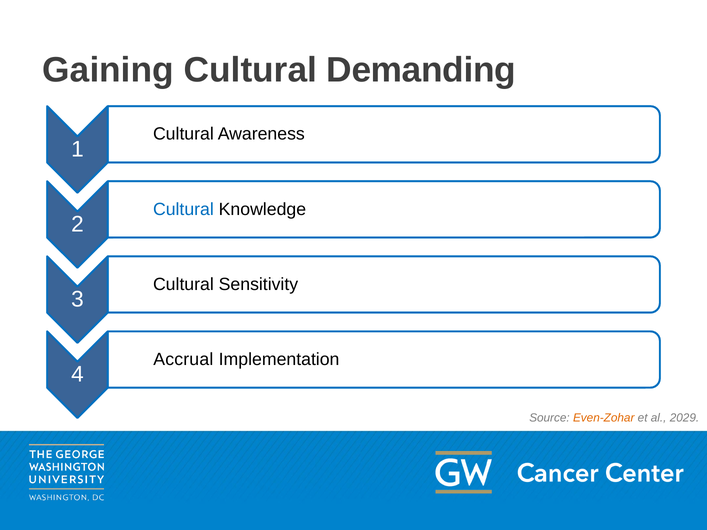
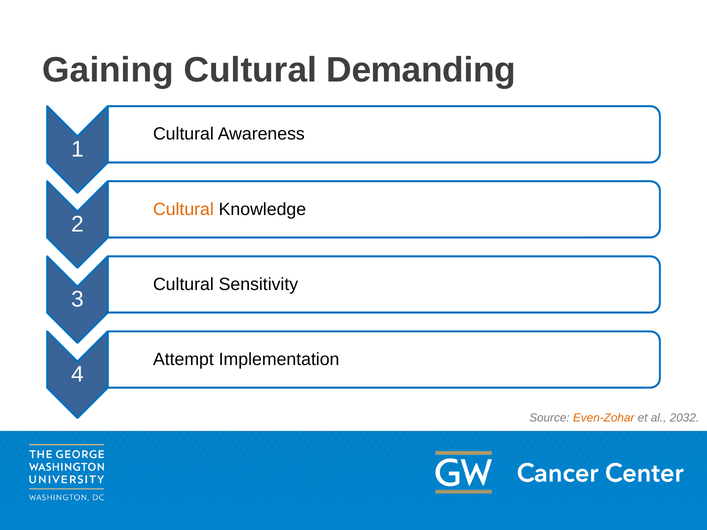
Cultural colour: blue -> orange (183, 209)
Accrual: Accrual -> Attempt (183, 360)
2029: 2029 -> 2032 (684, 418)
